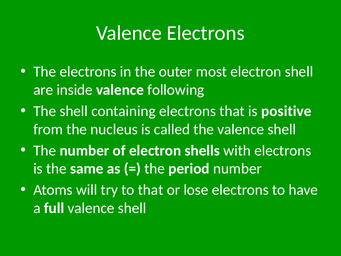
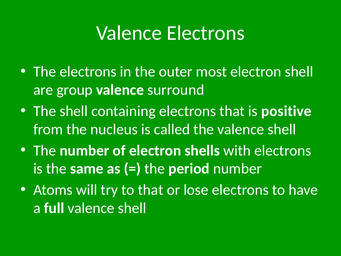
inside: inside -> group (75, 90)
following: following -> surround (176, 90)
